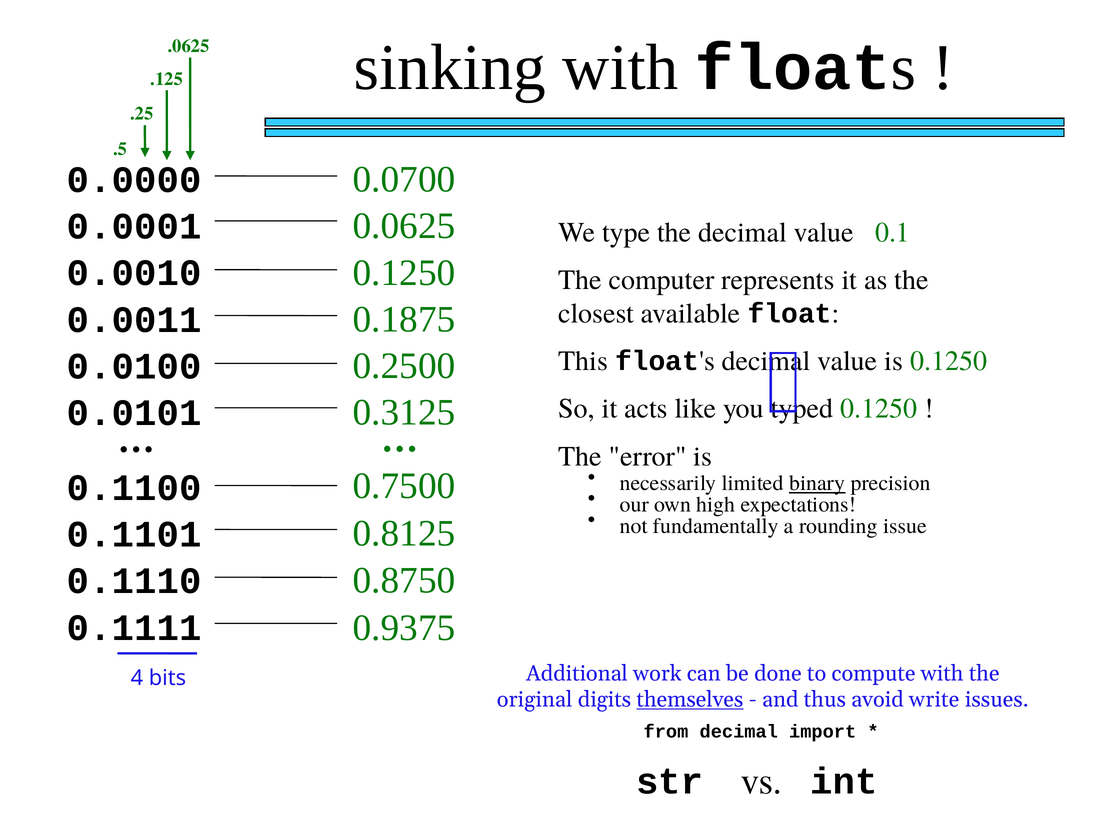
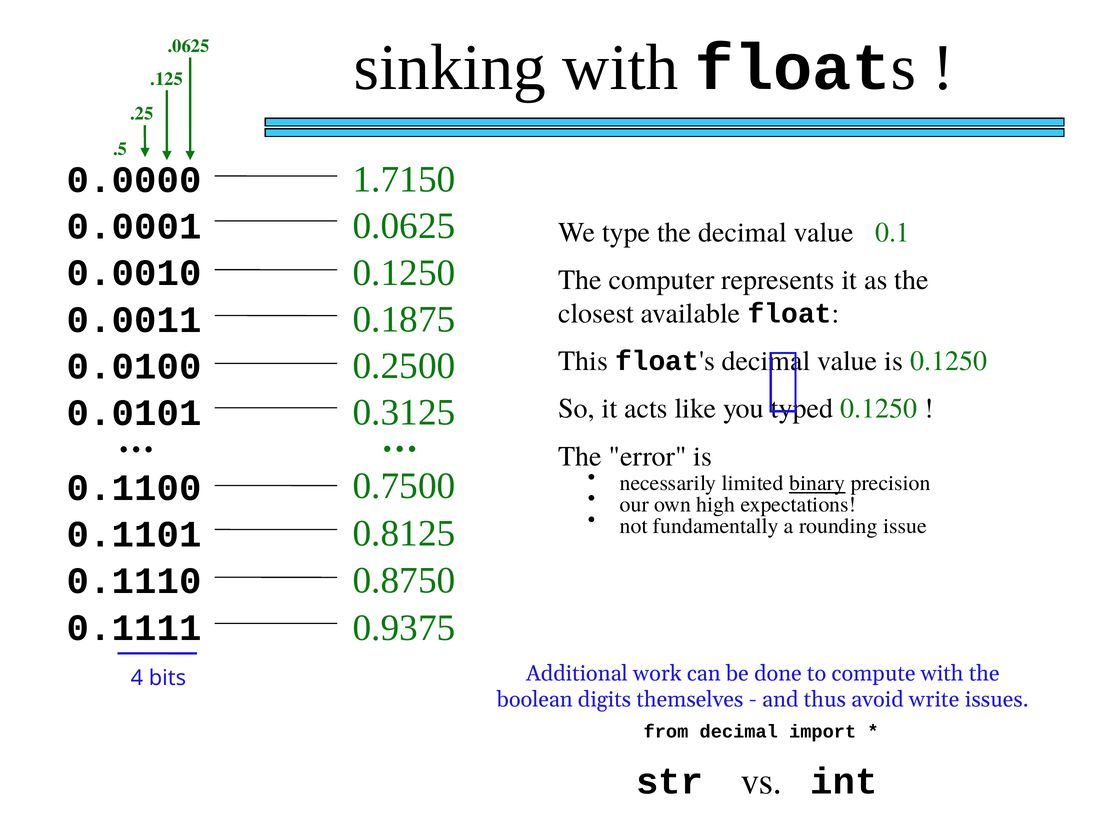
0.0700: 0.0700 -> 1.7150 (404, 179)
original: original -> boolean (535, 700)
themselves underline: present -> none (690, 700)
